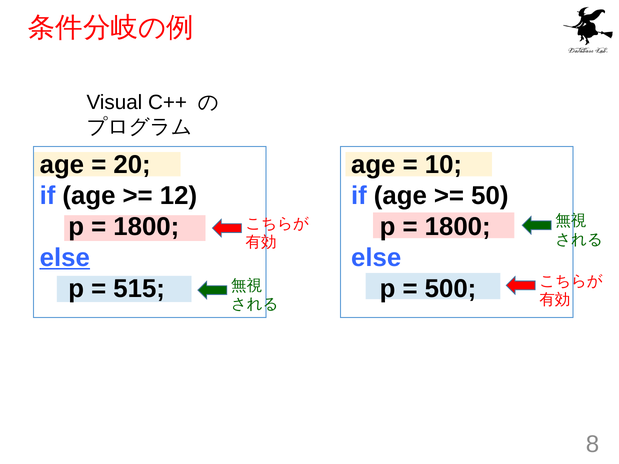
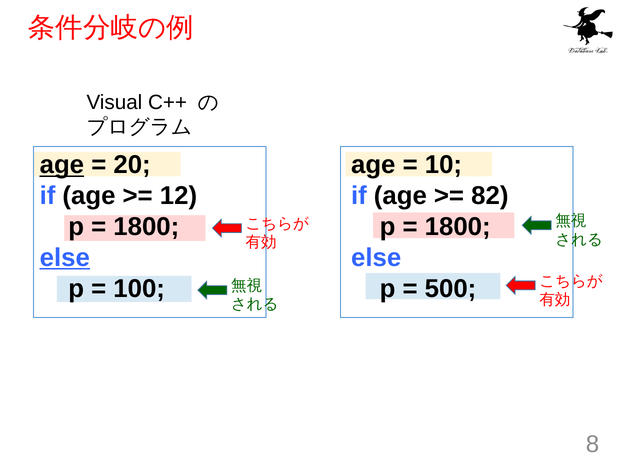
age underline: none -> present (62, 165)
50: 50 -> 82 (490, 196)
515: 515 -> 100 (139, 289)
